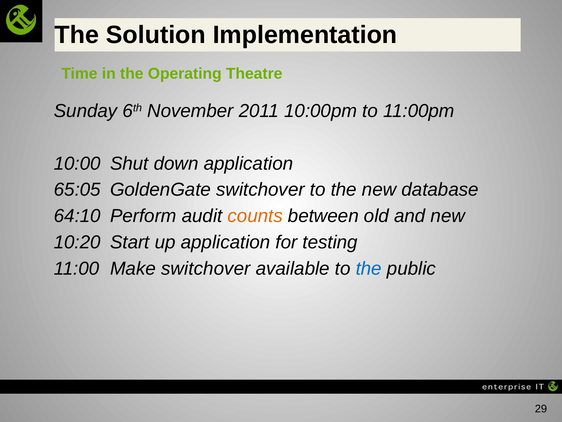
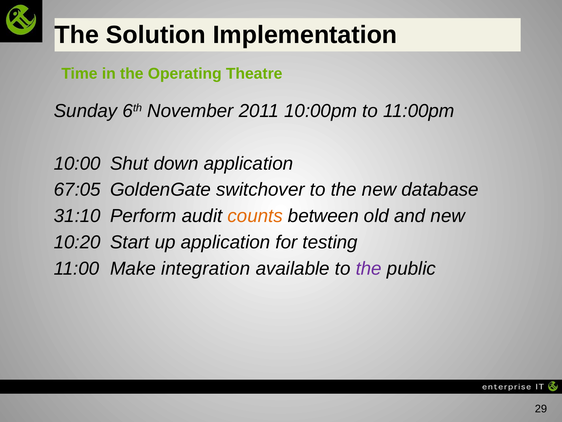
65:05: 65:05 -> 67:05 (77, 190)
64:10: 64:10 -> 31:10 (77, 216)
Make switchover: switchover -> integration (206, 268)
the colour: blue -> purple (369, 268)
